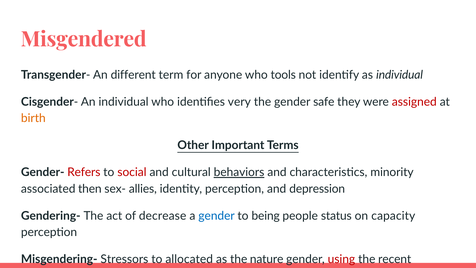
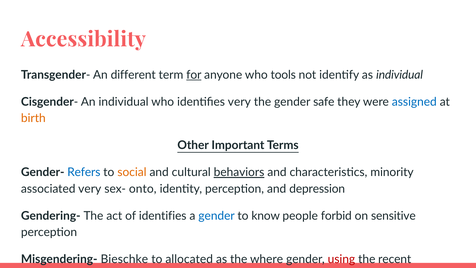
Misgendered: Misgendered -> Accessibility (83, 39)
for underline: none -> present (194, 75)
assigned colour: red -> blue (414, 102)
Refers colour: red -> blue (84, 172)
social colour: red -> orange (132, 172)
associated then: then -> very (90, 189)
allies: allies -> onto (143, 189)
of decrease: decrease -> identifies (163, 216)
being: being -> know (266, 216)
status: status -> forbid (336, 216)
capacity: capacity -> sensitive (393, 216)
Stressors: Stressors -> Bieschke (124, 259)
nature: nature -> where (267, 259)
